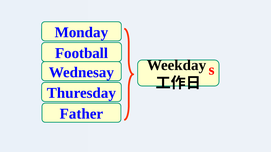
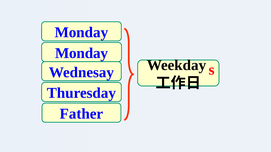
Football: Football -> Monday (82, 53)
